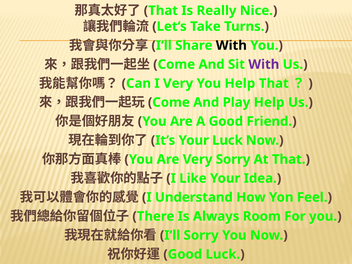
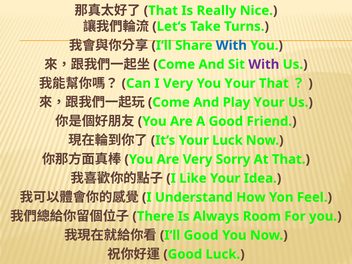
With colour: black -> blue (231, 45)
You Help: Help -> Your (240, 83)
Play Help: Help -> Your (269, 102)
Sorry: Sorry -> Good (201, 235)
